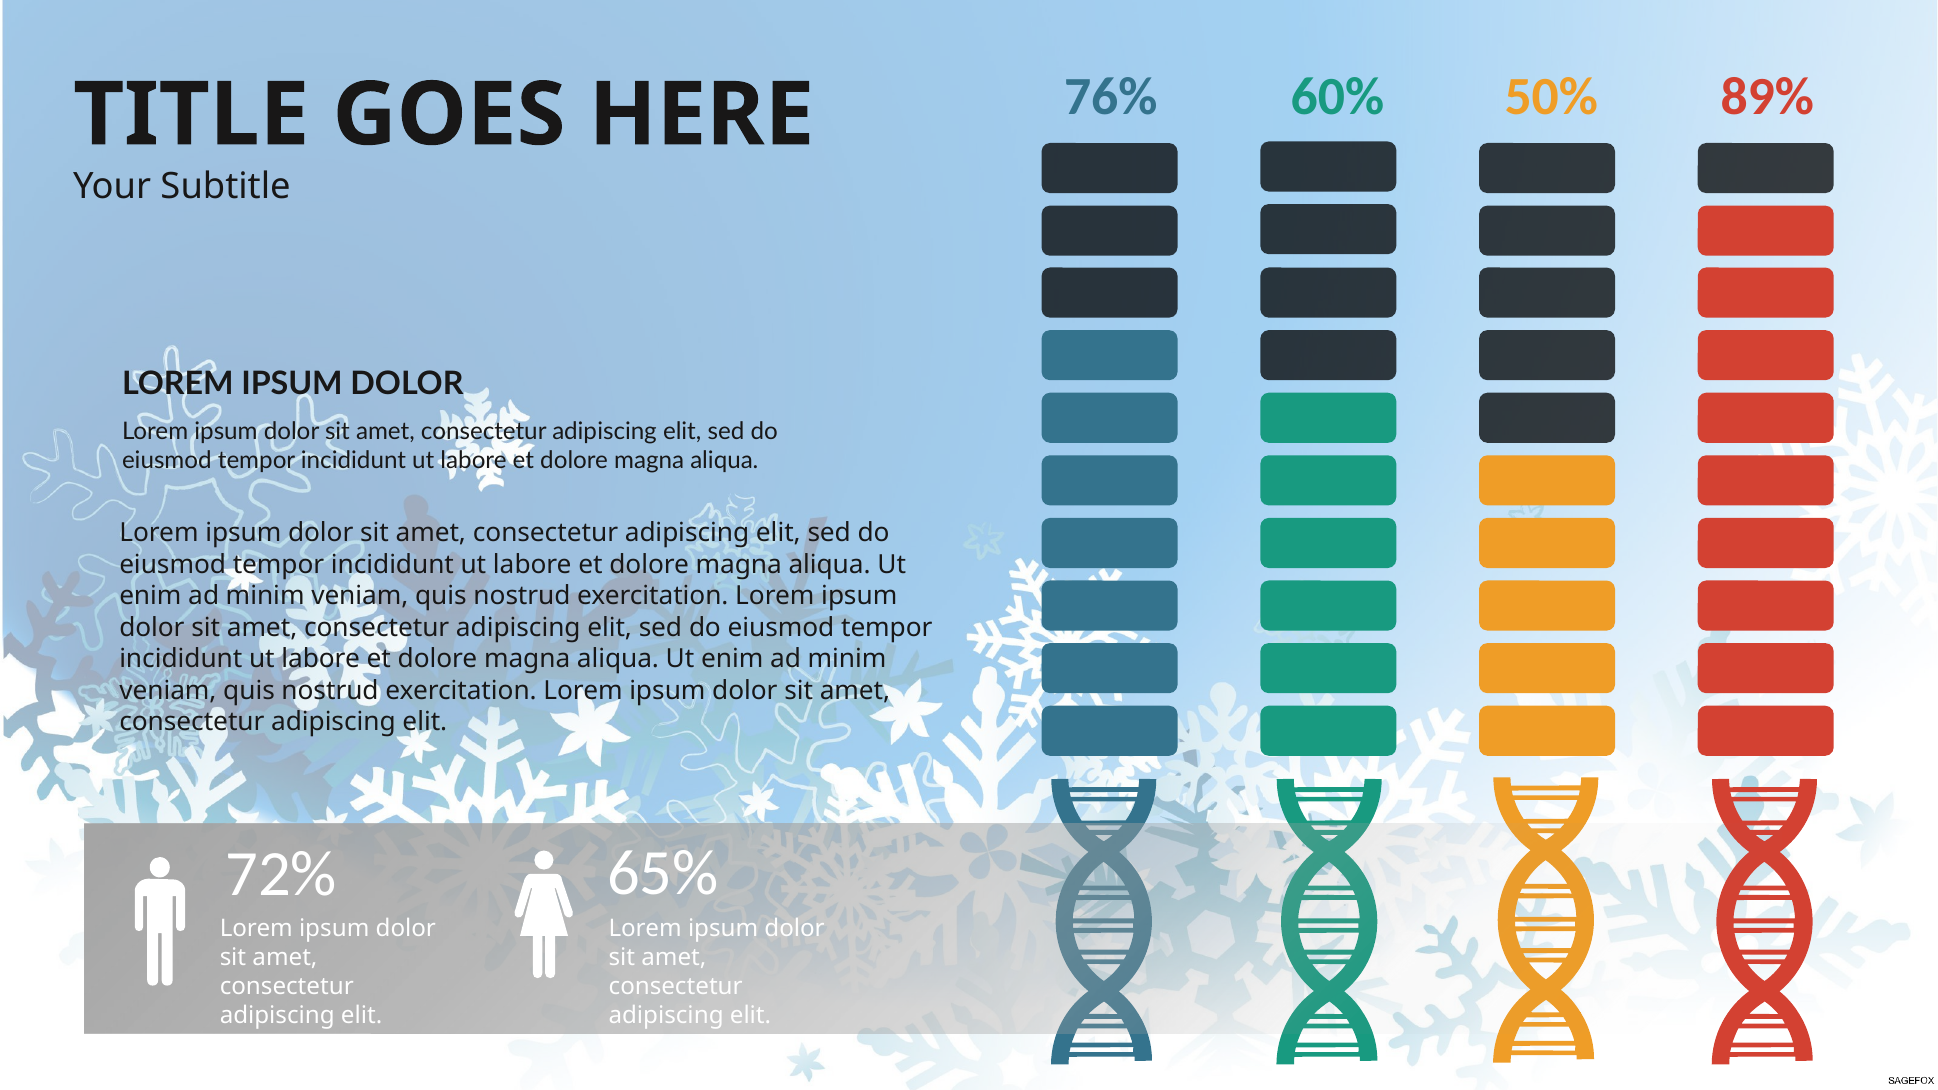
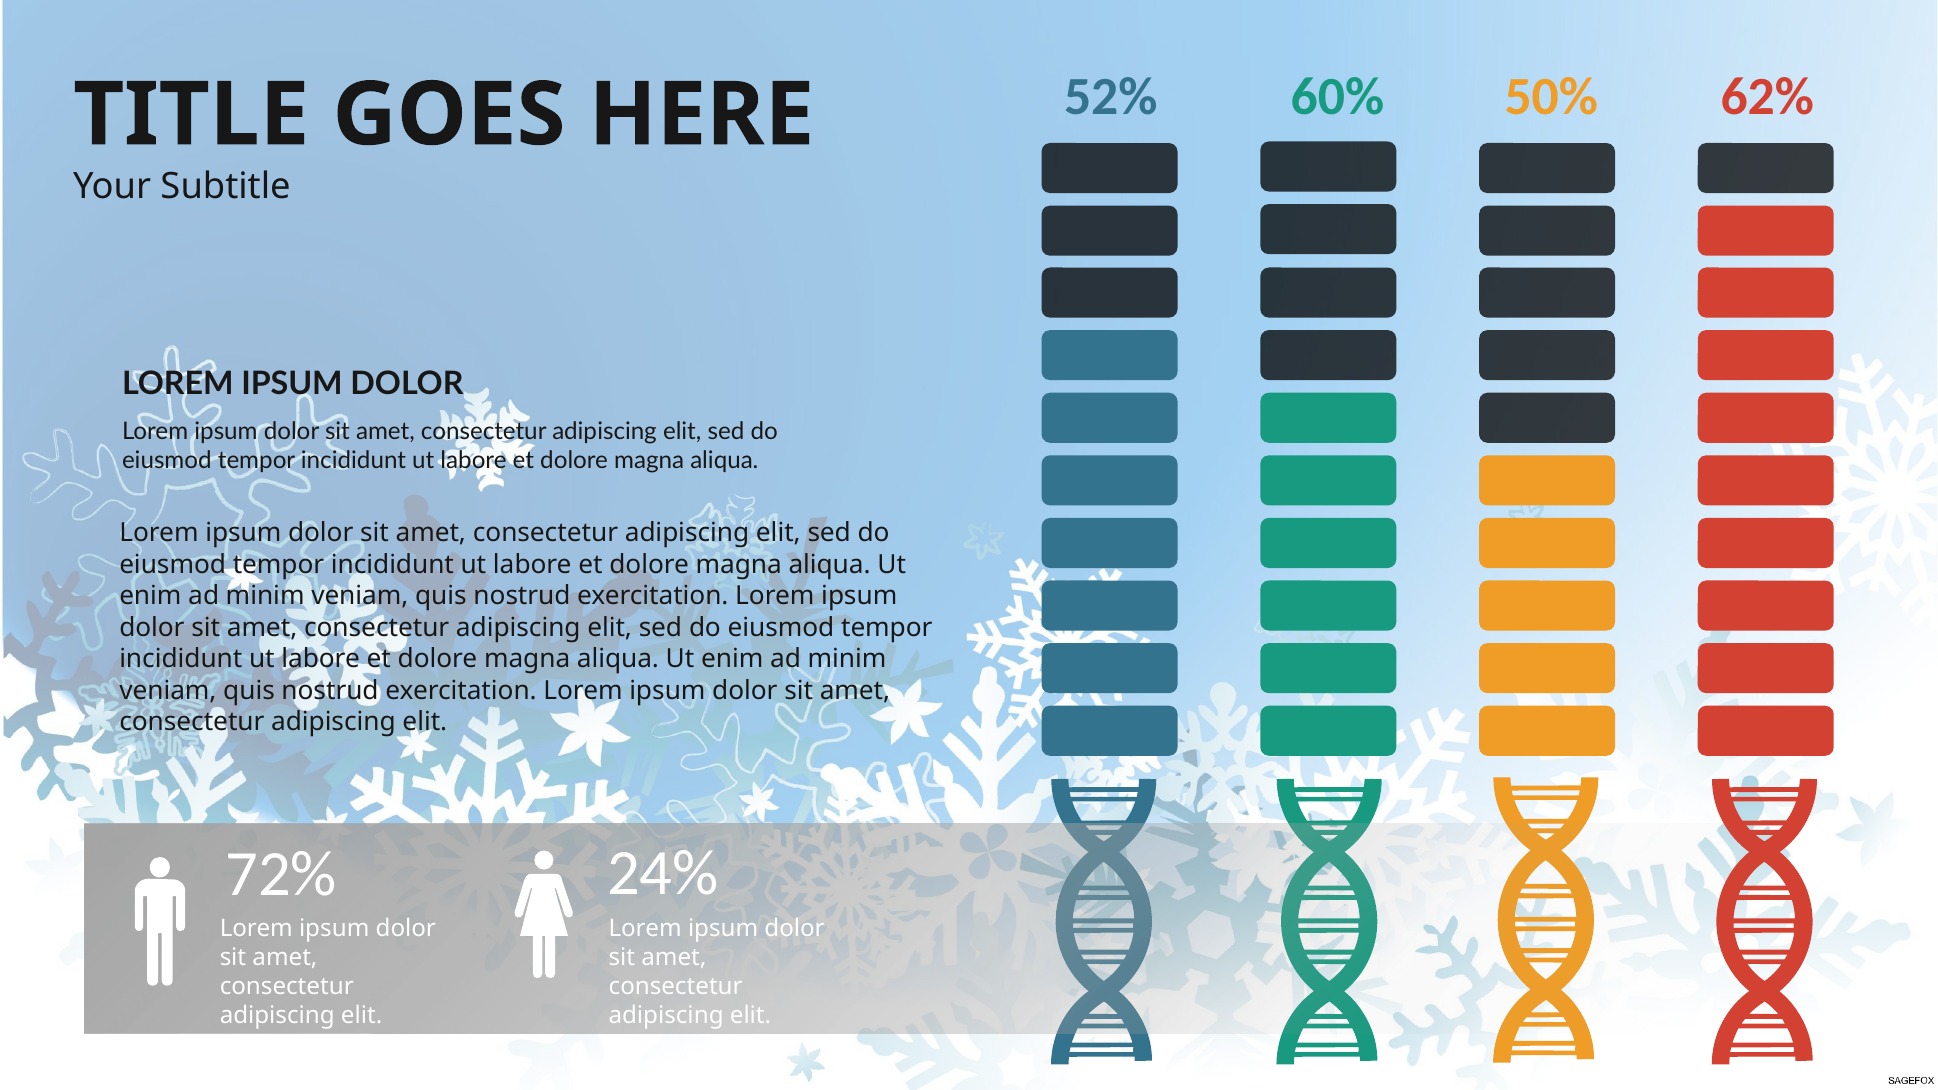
76%: 76% -> 52% (1111, 97)
89%: 89% -> 62% (1767, 97)
65%: 65% -> 24% (663, 873)
